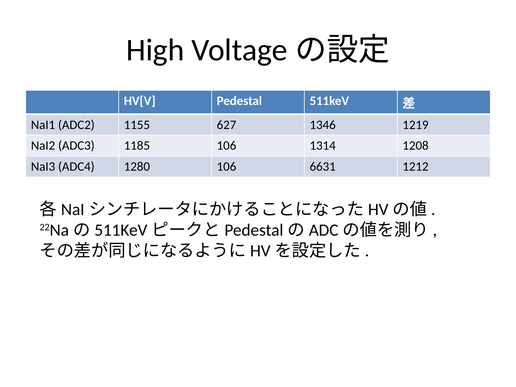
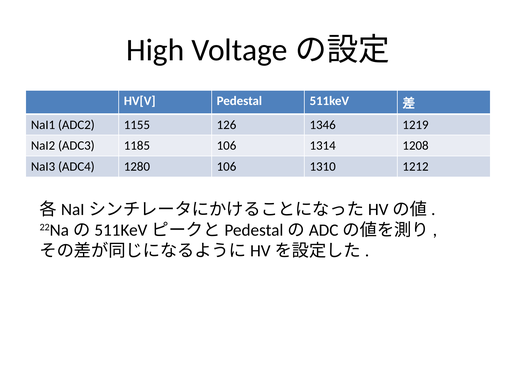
627: 627 -> 126 (227, 125)
6631: 6631 -> 1310 (323, 167)
